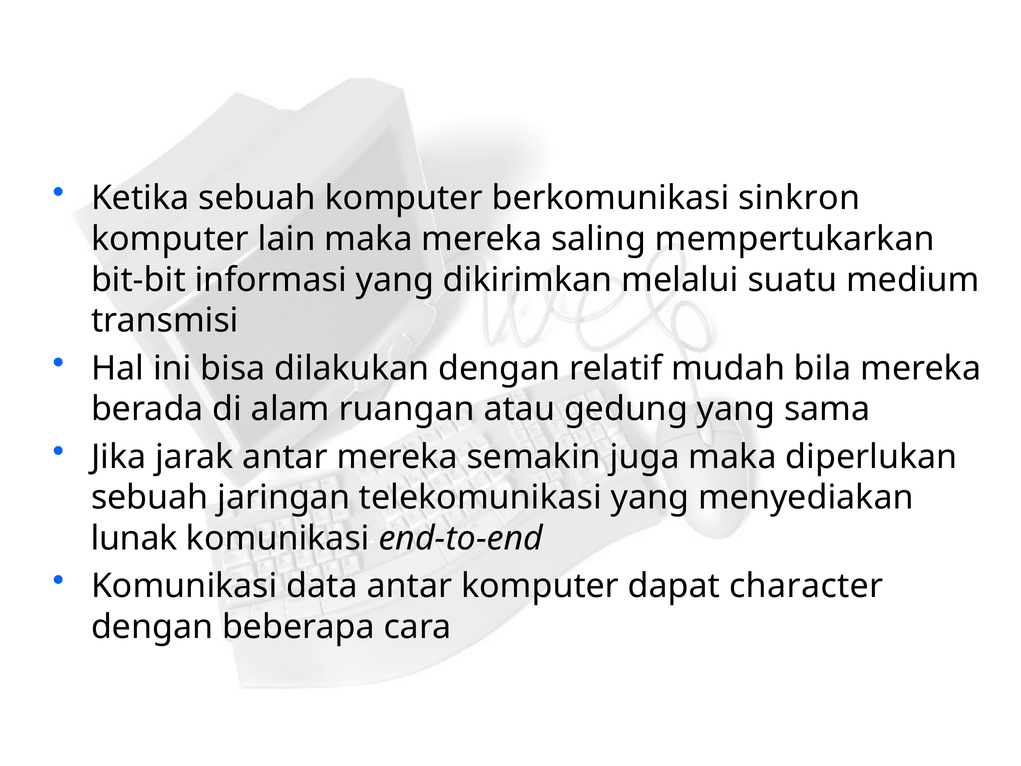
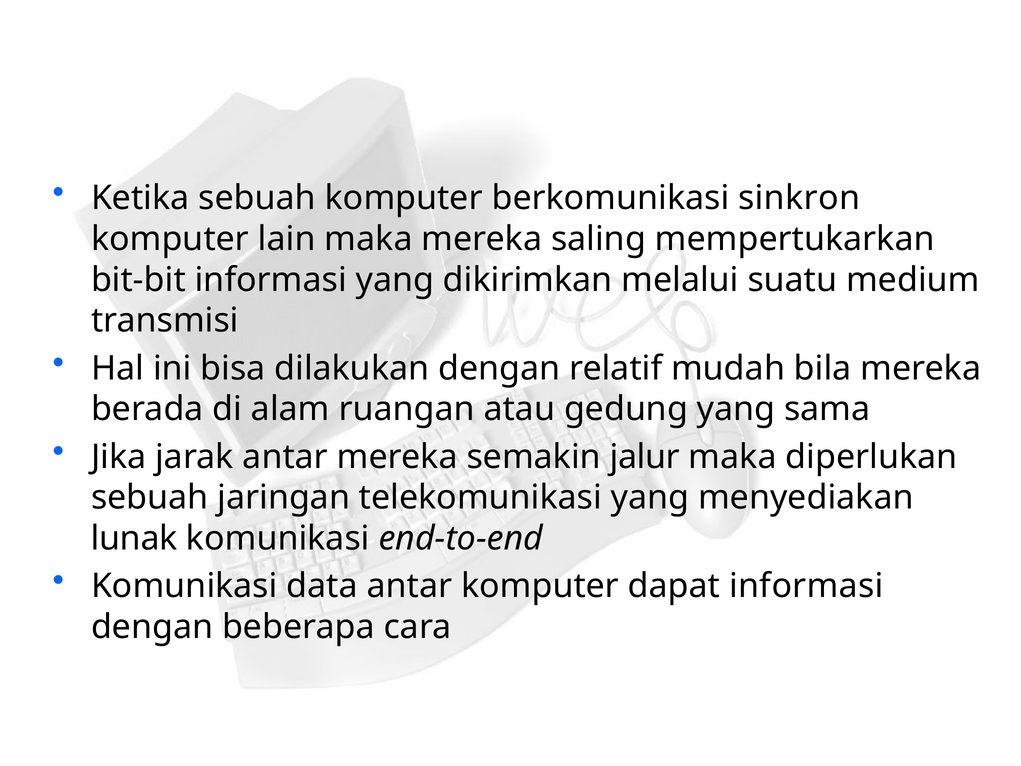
juga: juga -> jalur (645, 457)
dapat character: character -> informasi (806, 586)
